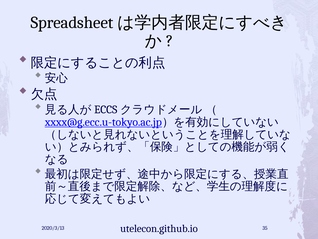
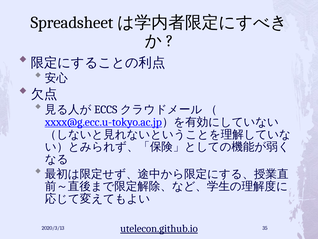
utelecon.github.io underline: none -> present (159, 228)
